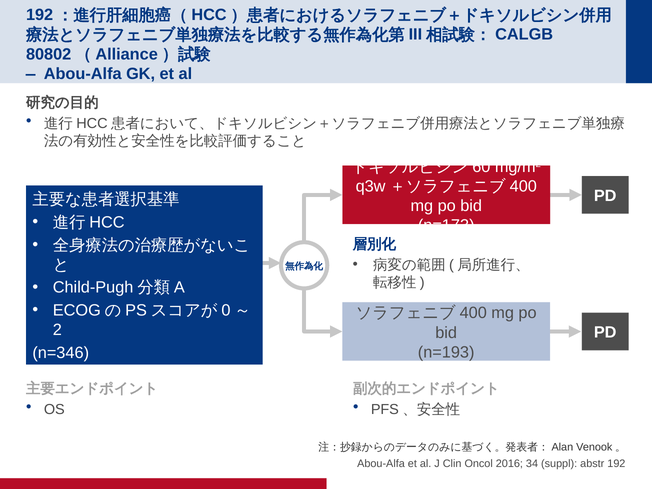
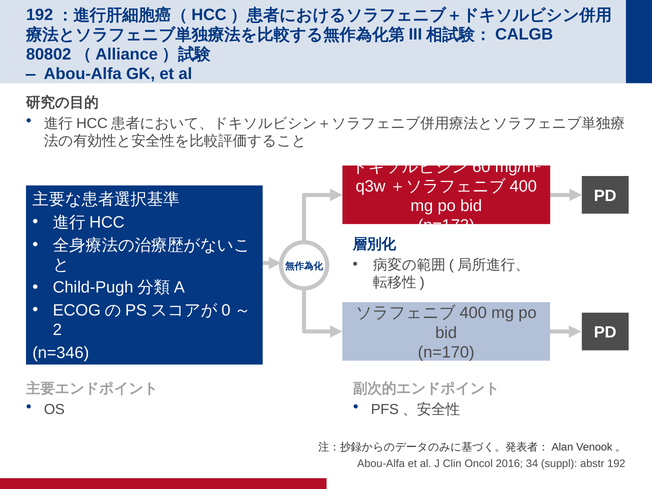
n=193: n=193 -> n=170 (446, 352)
